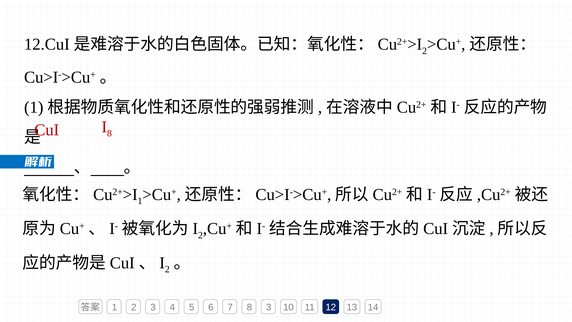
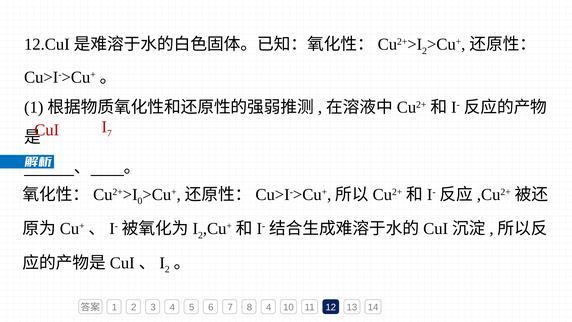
8: 8 -> 7 (109, 133)
1: 1 -> 0 (140, 201)
8 3: 3 -> 4 (269, 307)
